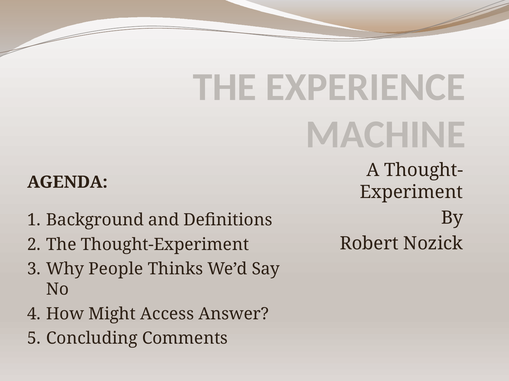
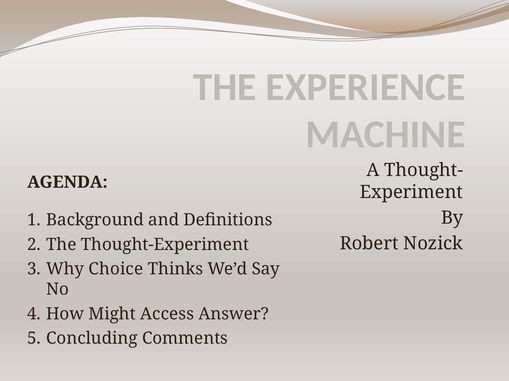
People: People -> Choice (116, 269)
